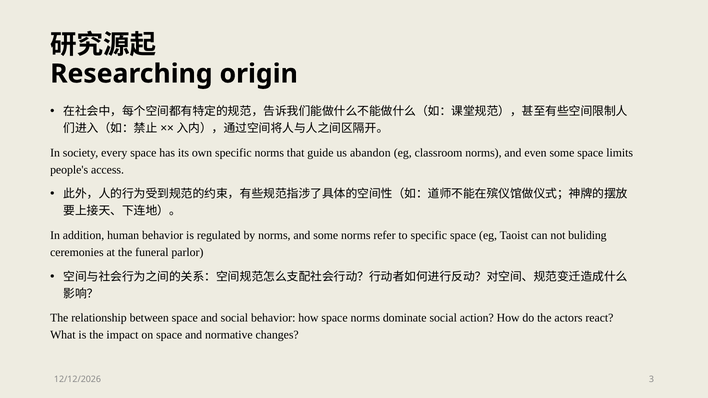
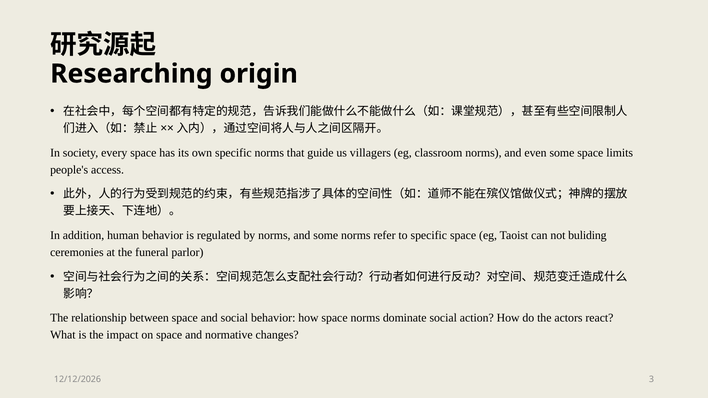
abandon: abandon -> villagers (370, 153)
